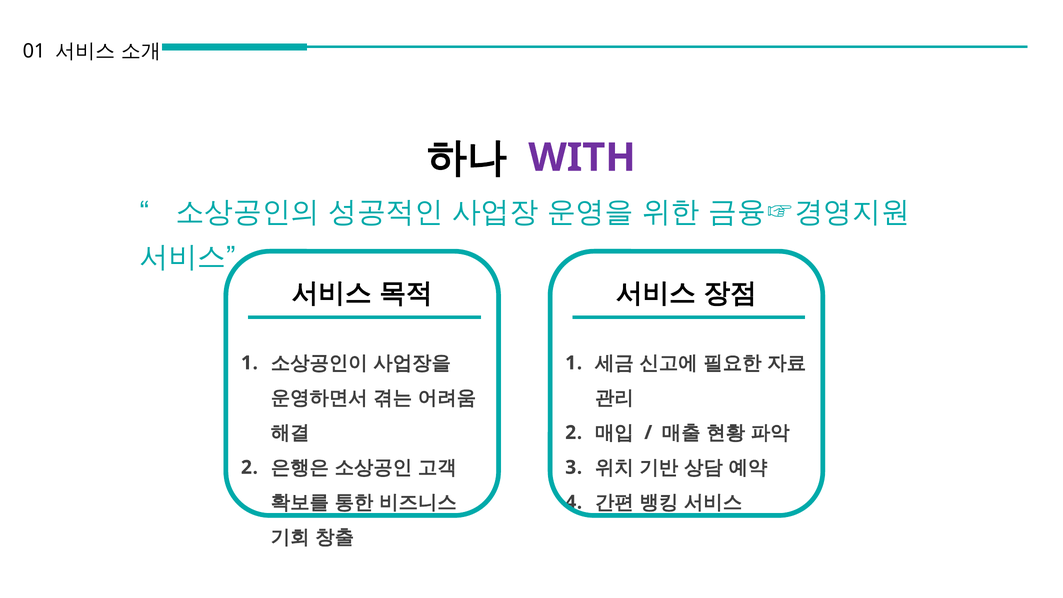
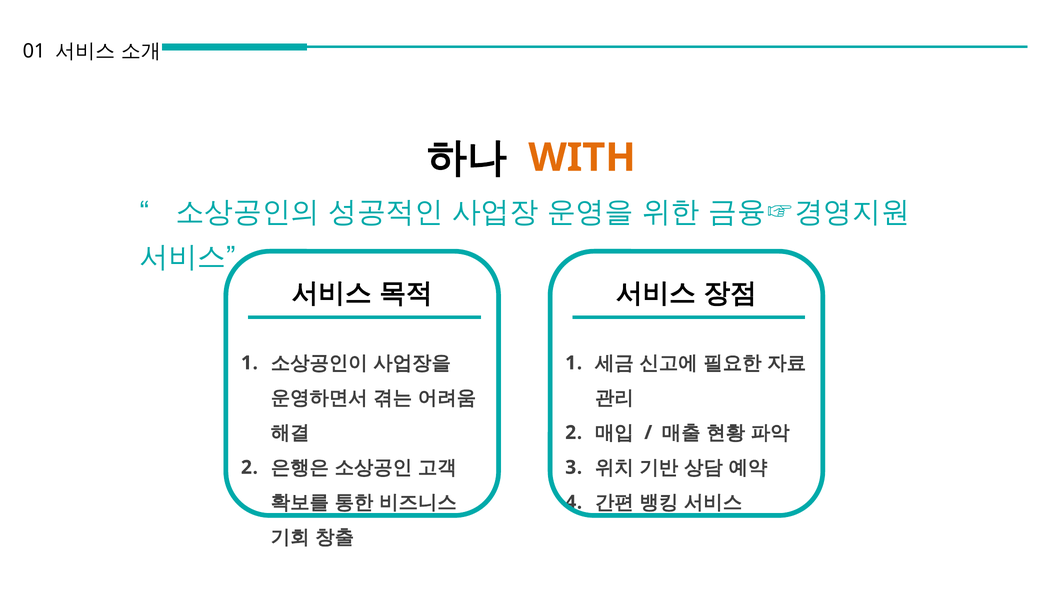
WITH colour: purple -> orange (582, 158)
